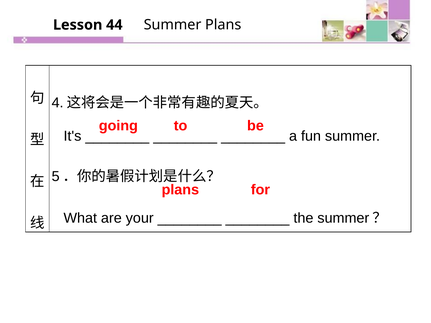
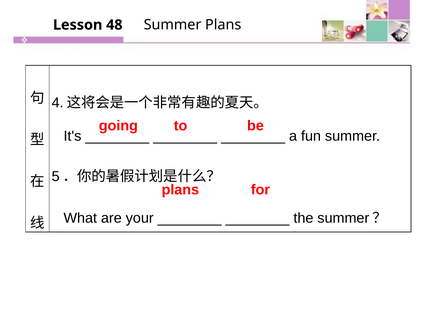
44: 44 -> 48 (114, 25)
